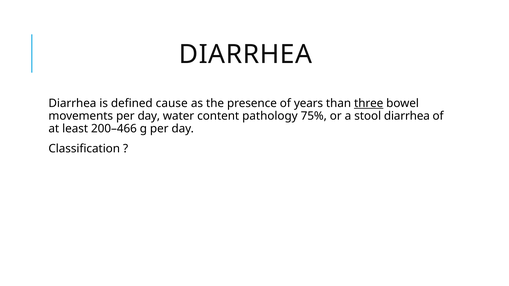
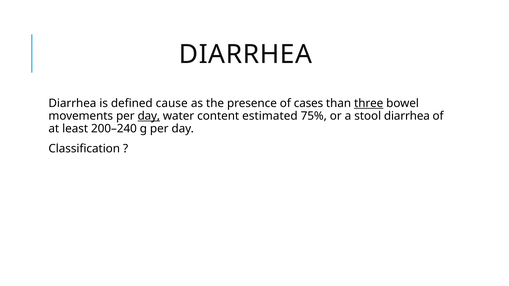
years: years -> cases (308, 104)
day underline: none -> present (149, 116)
pathology: pathology -> estimated (270, 116)
200–466: 200–466 -> 200–240 (114, 129)
